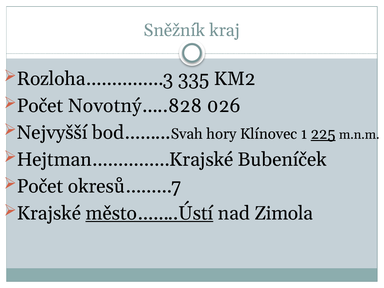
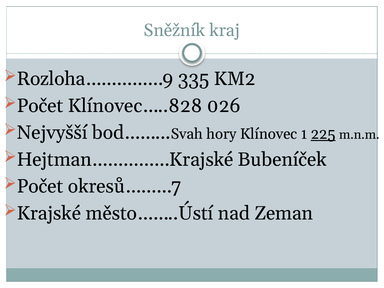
Rozloha……………3: Rozloha……………3 -> Rozloha……………9 (95, 79)
Novotný…..828: Novotný…..828 -> Klínovec…..828 (135, 106)
město……..Ústí underline: present -> none (149, 213)
Zimola: Zimola -> Zeman (284, 213)
